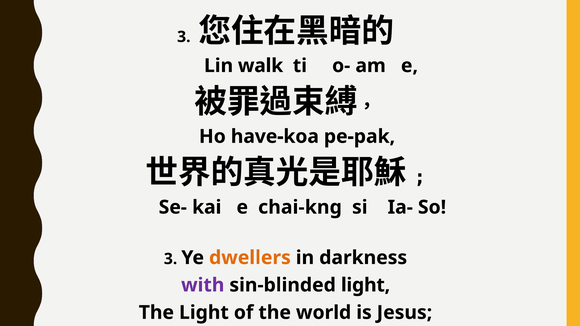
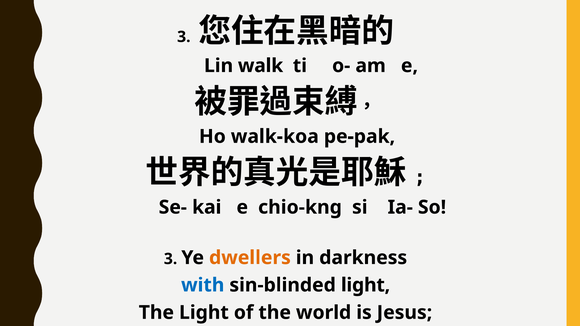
have-koa: have-koa -> walk-koa (275, 137)
chai-kng: chai-kng -> chio-kng (300, 207)
with colour: purple -> blue (203, 285)
